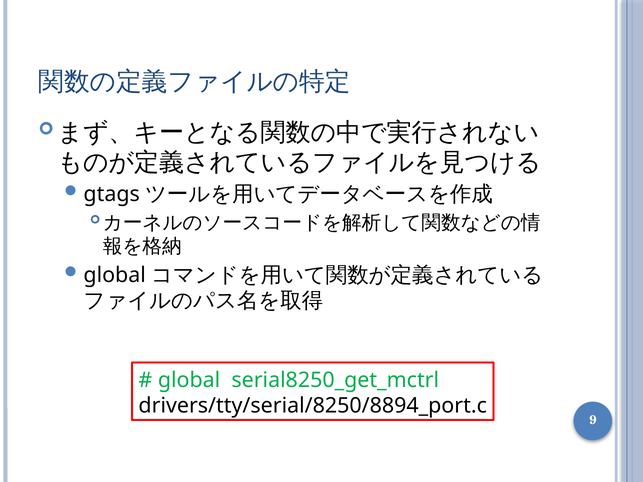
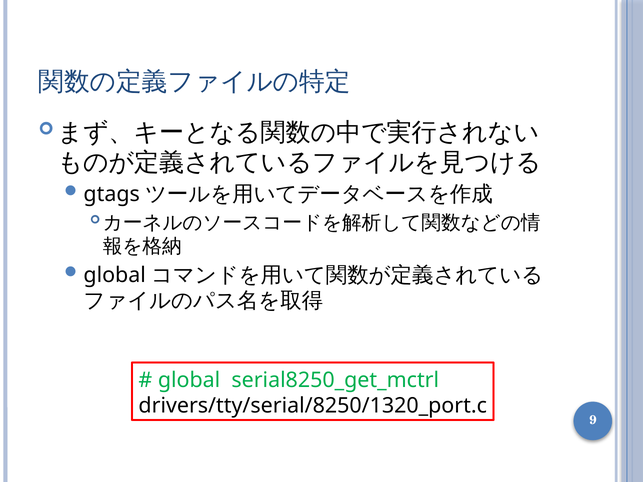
drivers/tty/serial/8250/8894_port.c: drivers/tty/serial/8250/8894_port.c -> drivers/tty/serial/8250/1320_port.c (313, 406)
